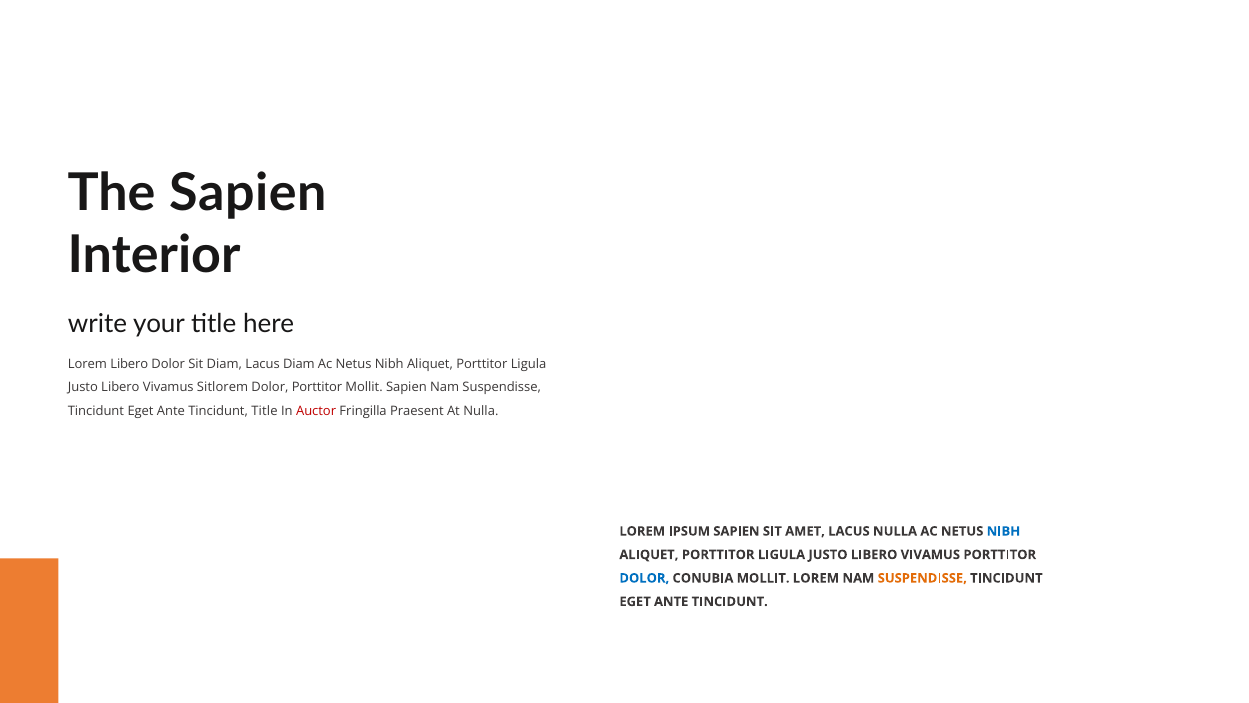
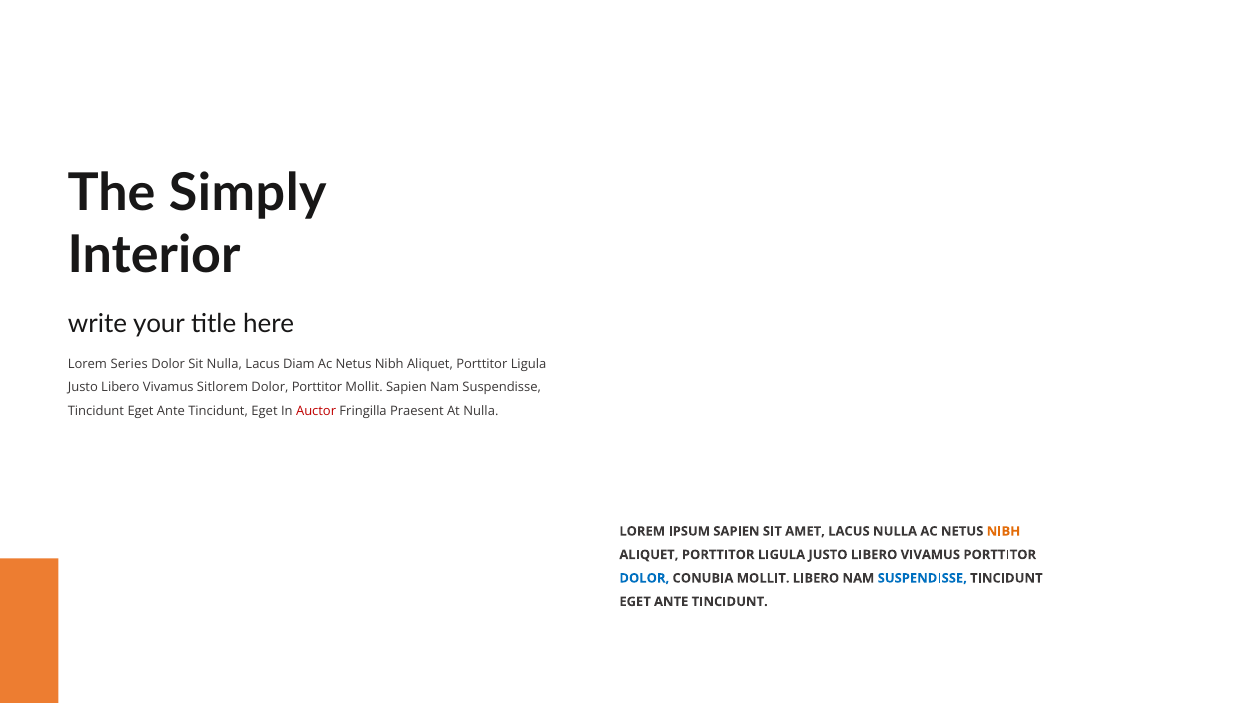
The Sapien: Sapien -> Simply (248, 193)
Lorem Libero: Libero -> Series (129, 364)
Sit Diam: Diam -> Nulla (224, 364)
Ante Tincidunt Title: Title -> Eget (264, 410)
NIBH colour: blue -> orange (1003, 531)
MOLLIT LOREM: LOREM -> LIBERO (816, 578)
SUSPENDISSE colour: orange -> blue (922, 578)
